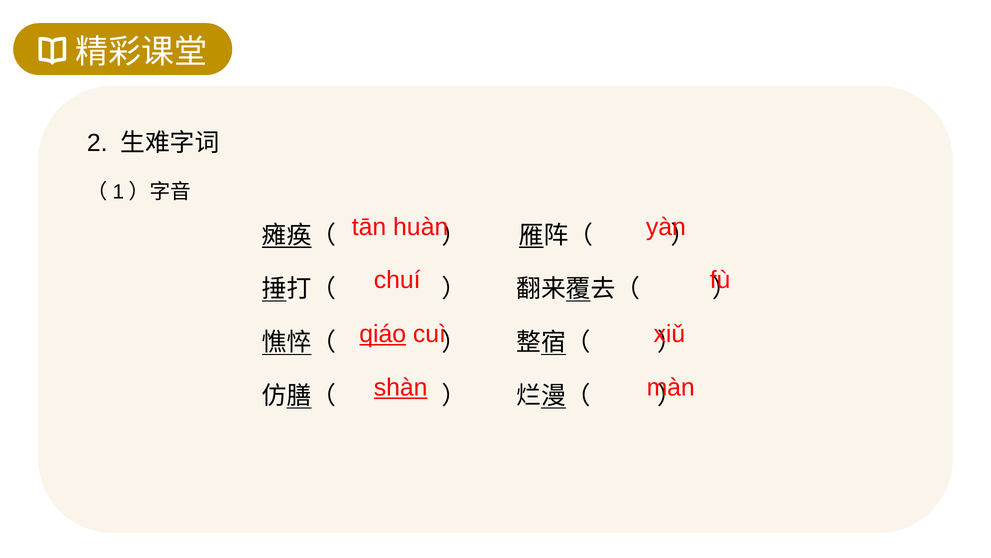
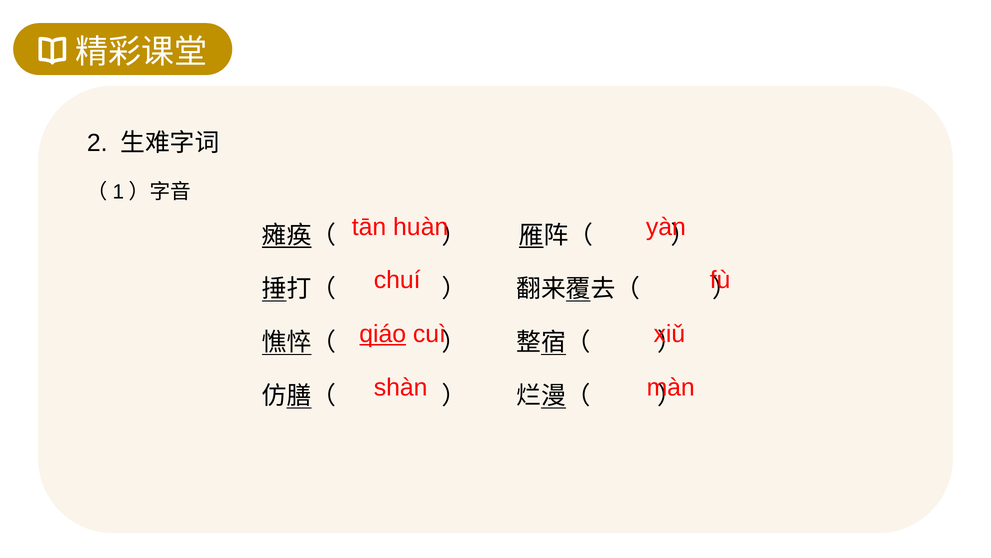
shàn underline: present -> none (401, 387)
